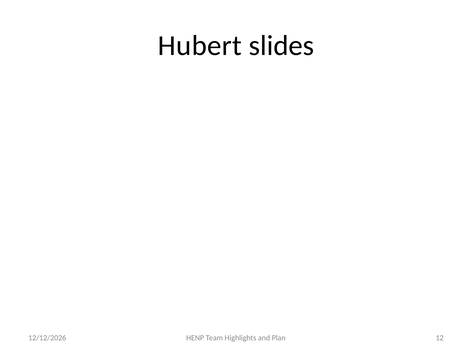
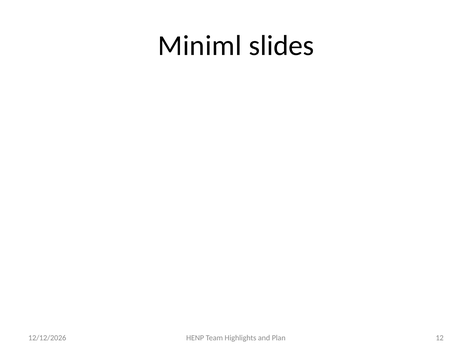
Hubert: Hubert -> Miniml (200, 46)
